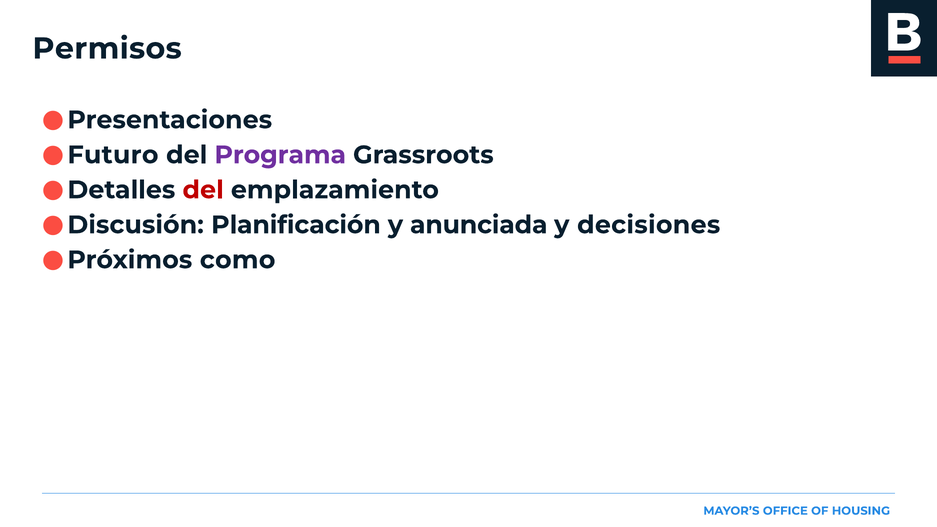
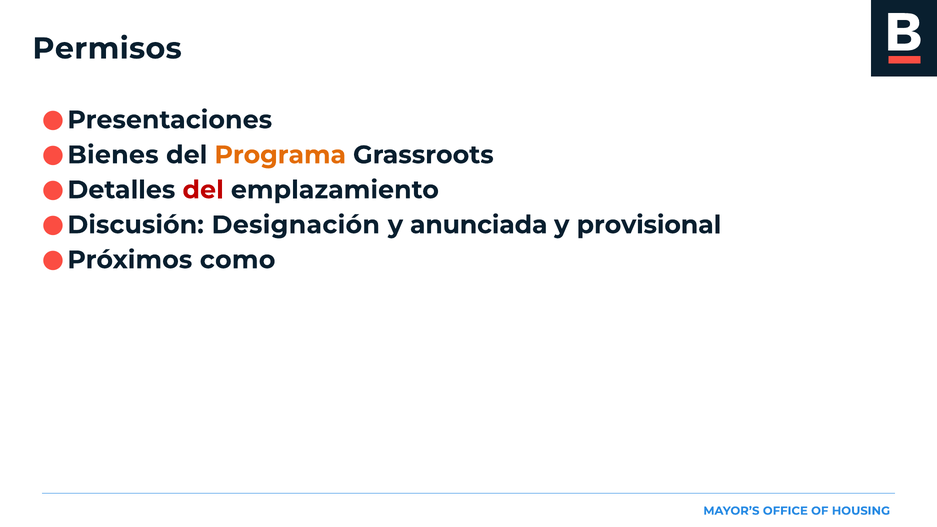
Futuro: Futuro -> Bienes (113, 155)
Programa colour: purple -> orange (280, 155)
Planificación: Planificación -> Designación (296, 225)
decisiones: decisiones -> provisional (649, 225)
